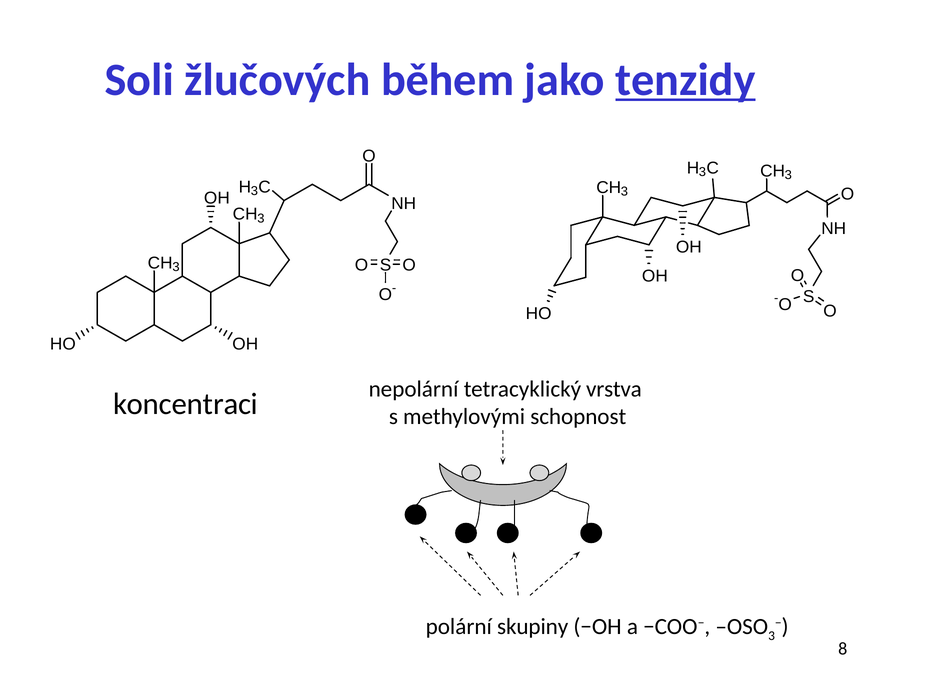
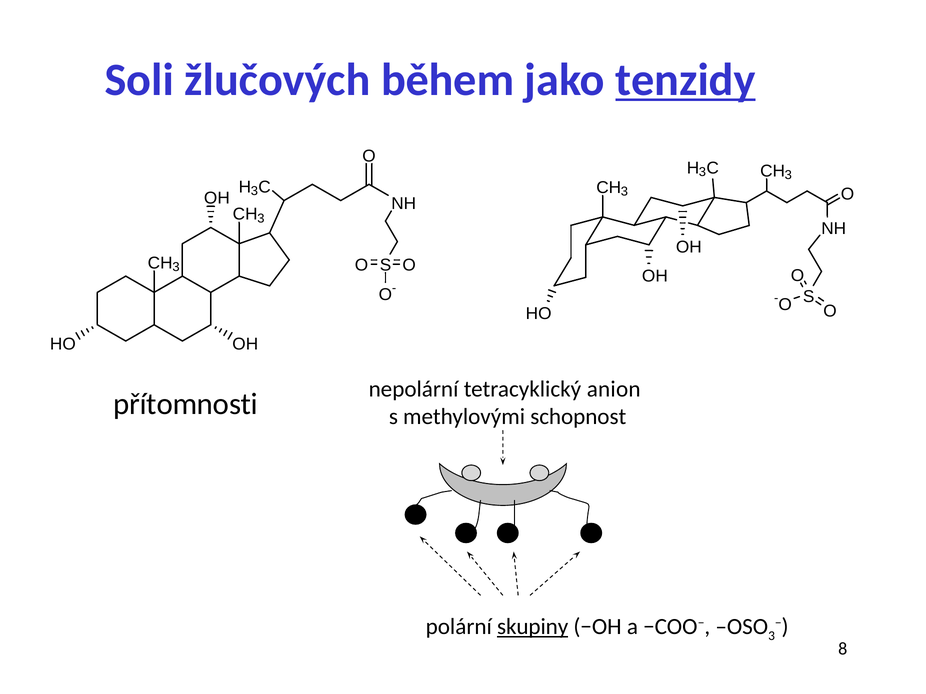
vrstva: vrstva -> anion (614, 389)
koncentraci: koncentraci -> přítomnosti (186, 405)
skupiny underline: none -> present (533, 627)
